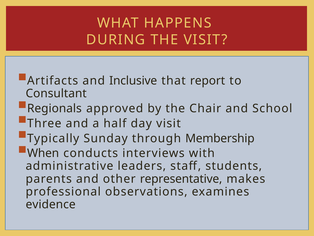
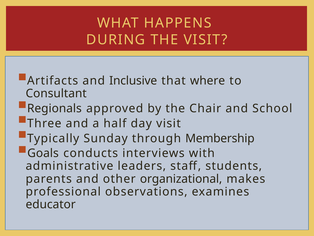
report: report -> where (208, 81)
When: When -> Goals (43, 153)
representative: representative -> organizational (181, 178)
evidence: evidence -> educator (51, 204)
